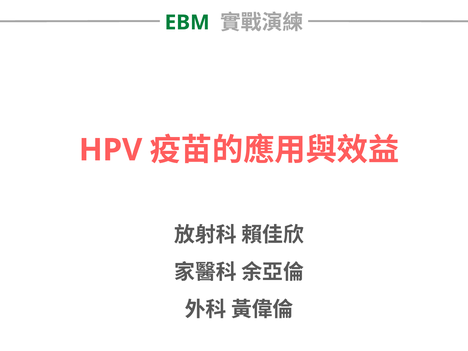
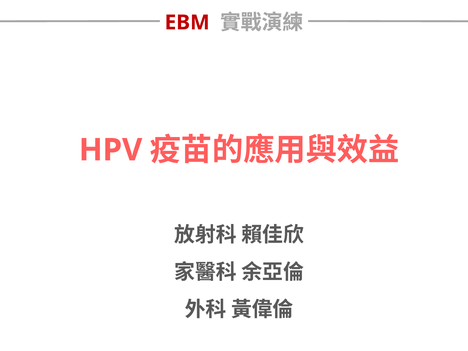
EBM colour: green -> red (187, 23)
